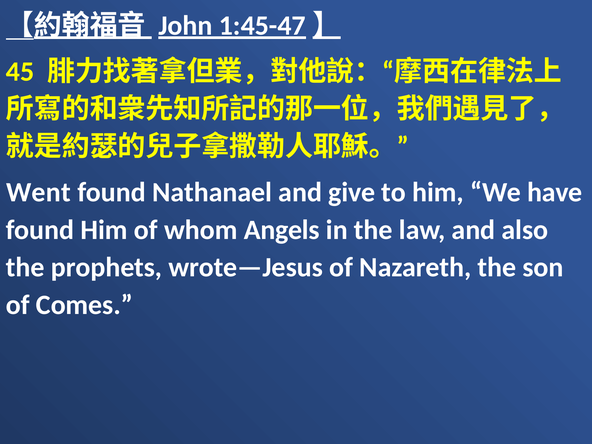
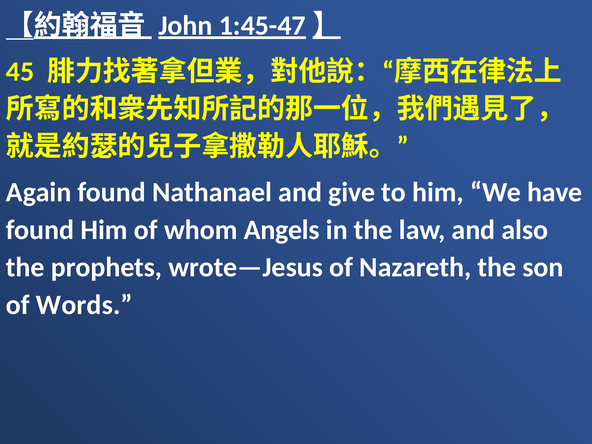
Went: Went -> Again (39, 192)
Comes: Comes -> Words (84, 305)
